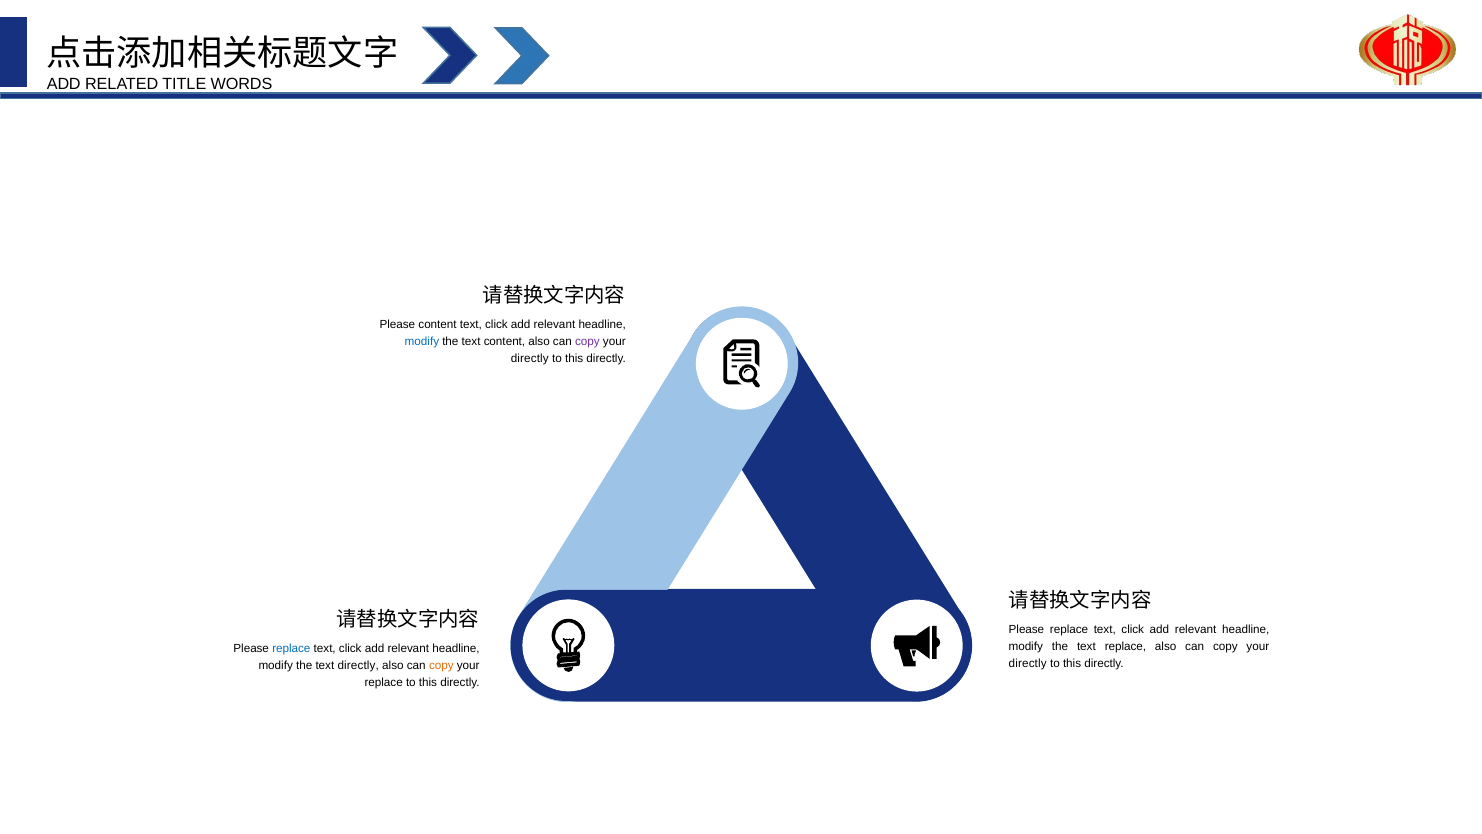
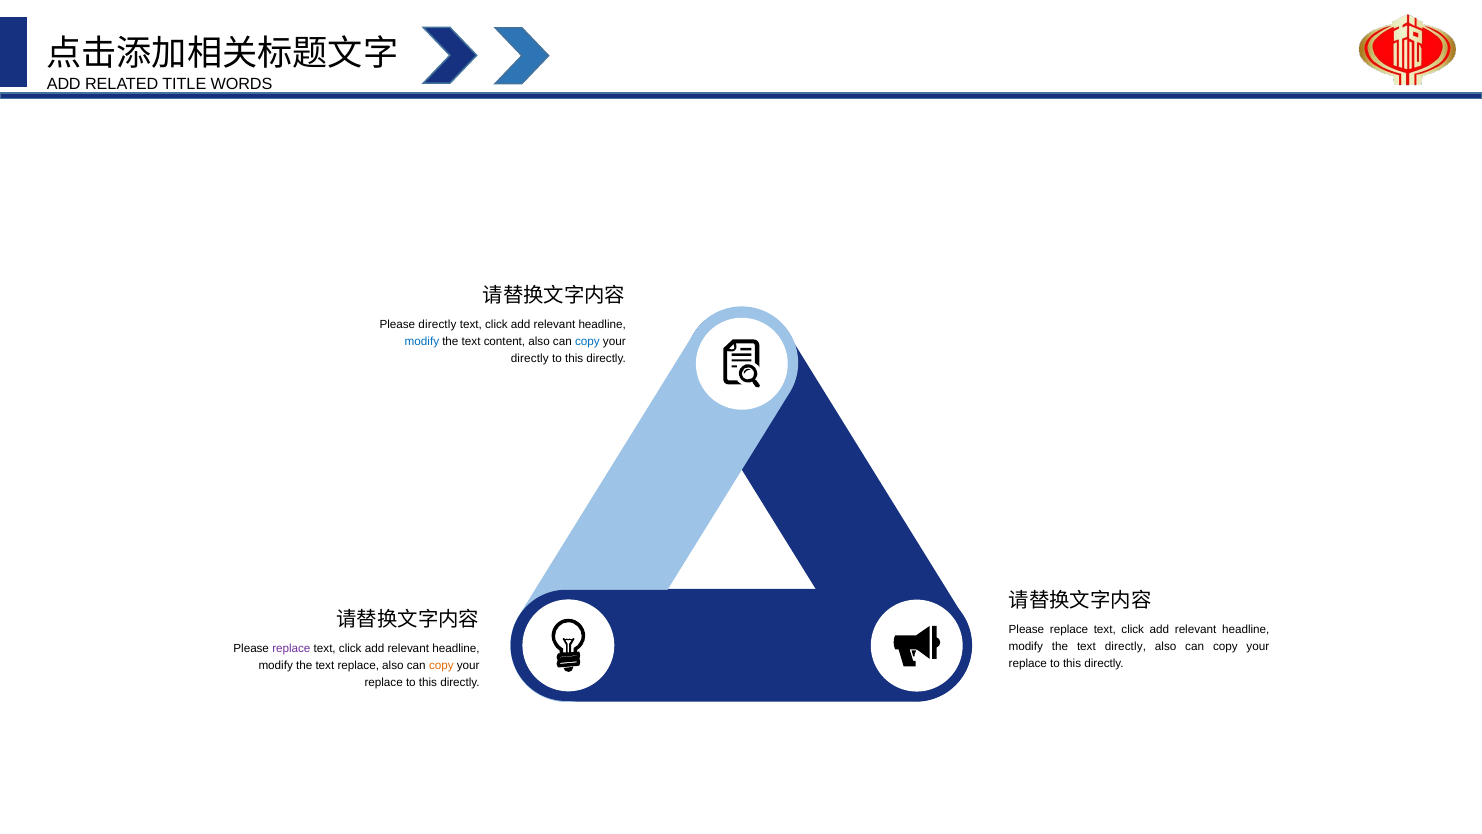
Please content: content -> directly (437, 325)
copy colour: purple -> blue (587, 342)
text replace: replace -> directly (1125, 646)
replace colour: blue -> purple (291, 648)
directly: directly -> replace (1028, 663)
text directly: directly -> replace (358, 665)
